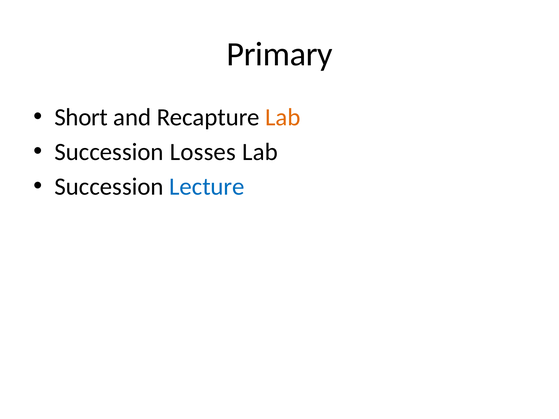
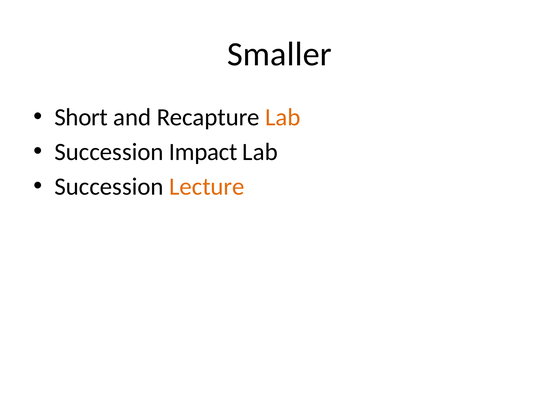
Primary: Primary -> Smaller (279, 54)
Losses: Losses -> Impact (203, 152)
Lecture colour: blue -> orange (207, 187)
